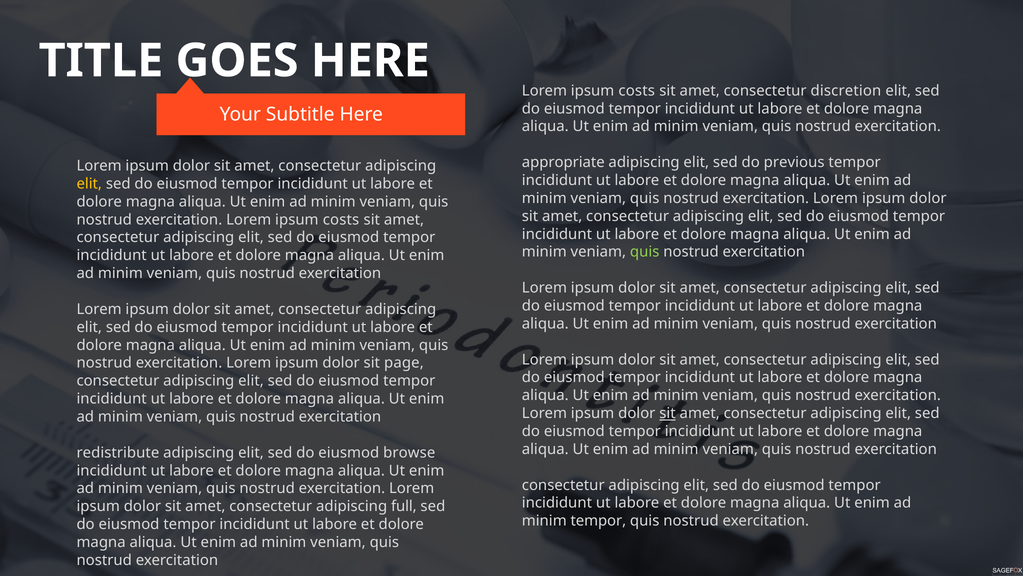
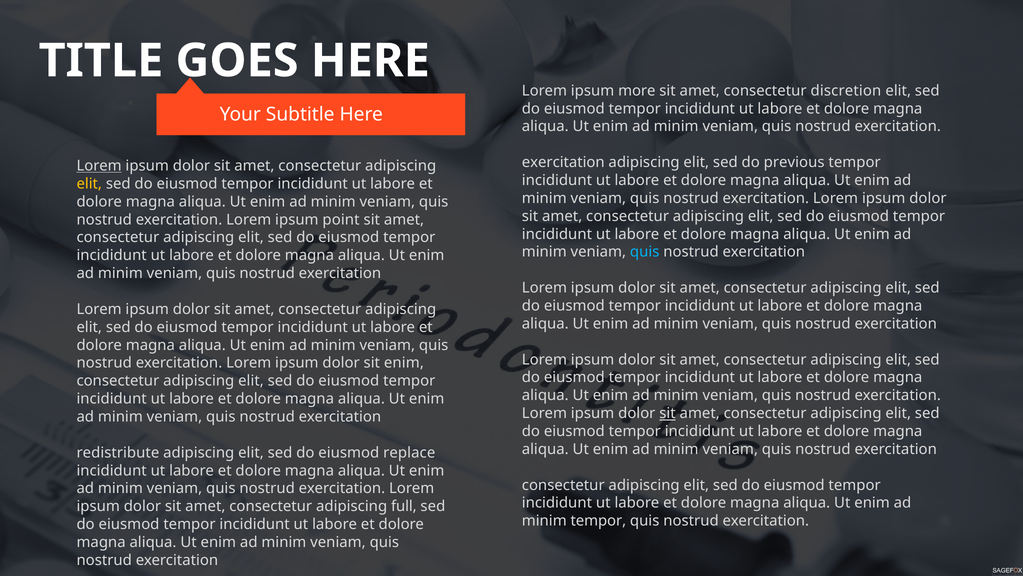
costs: costs -> more (637, 91)
appropriate: appropriate -> exercitation (563, 162)
Lorem underline: none -> present (99, 166)
costs: costs -> point (341, 219)
quis colour: light green -> light blue (645, 252)
sit page: page -> enim (404, 363)
browse: browse -> replace (409, 452)
